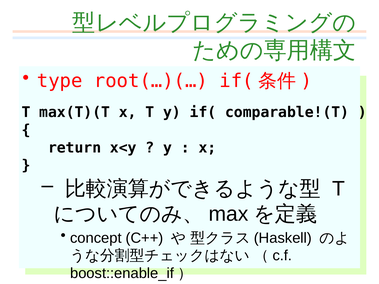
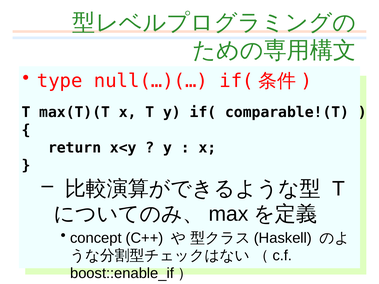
root(…)(…: root(…)(… -> null(…)(… (151, 81)
